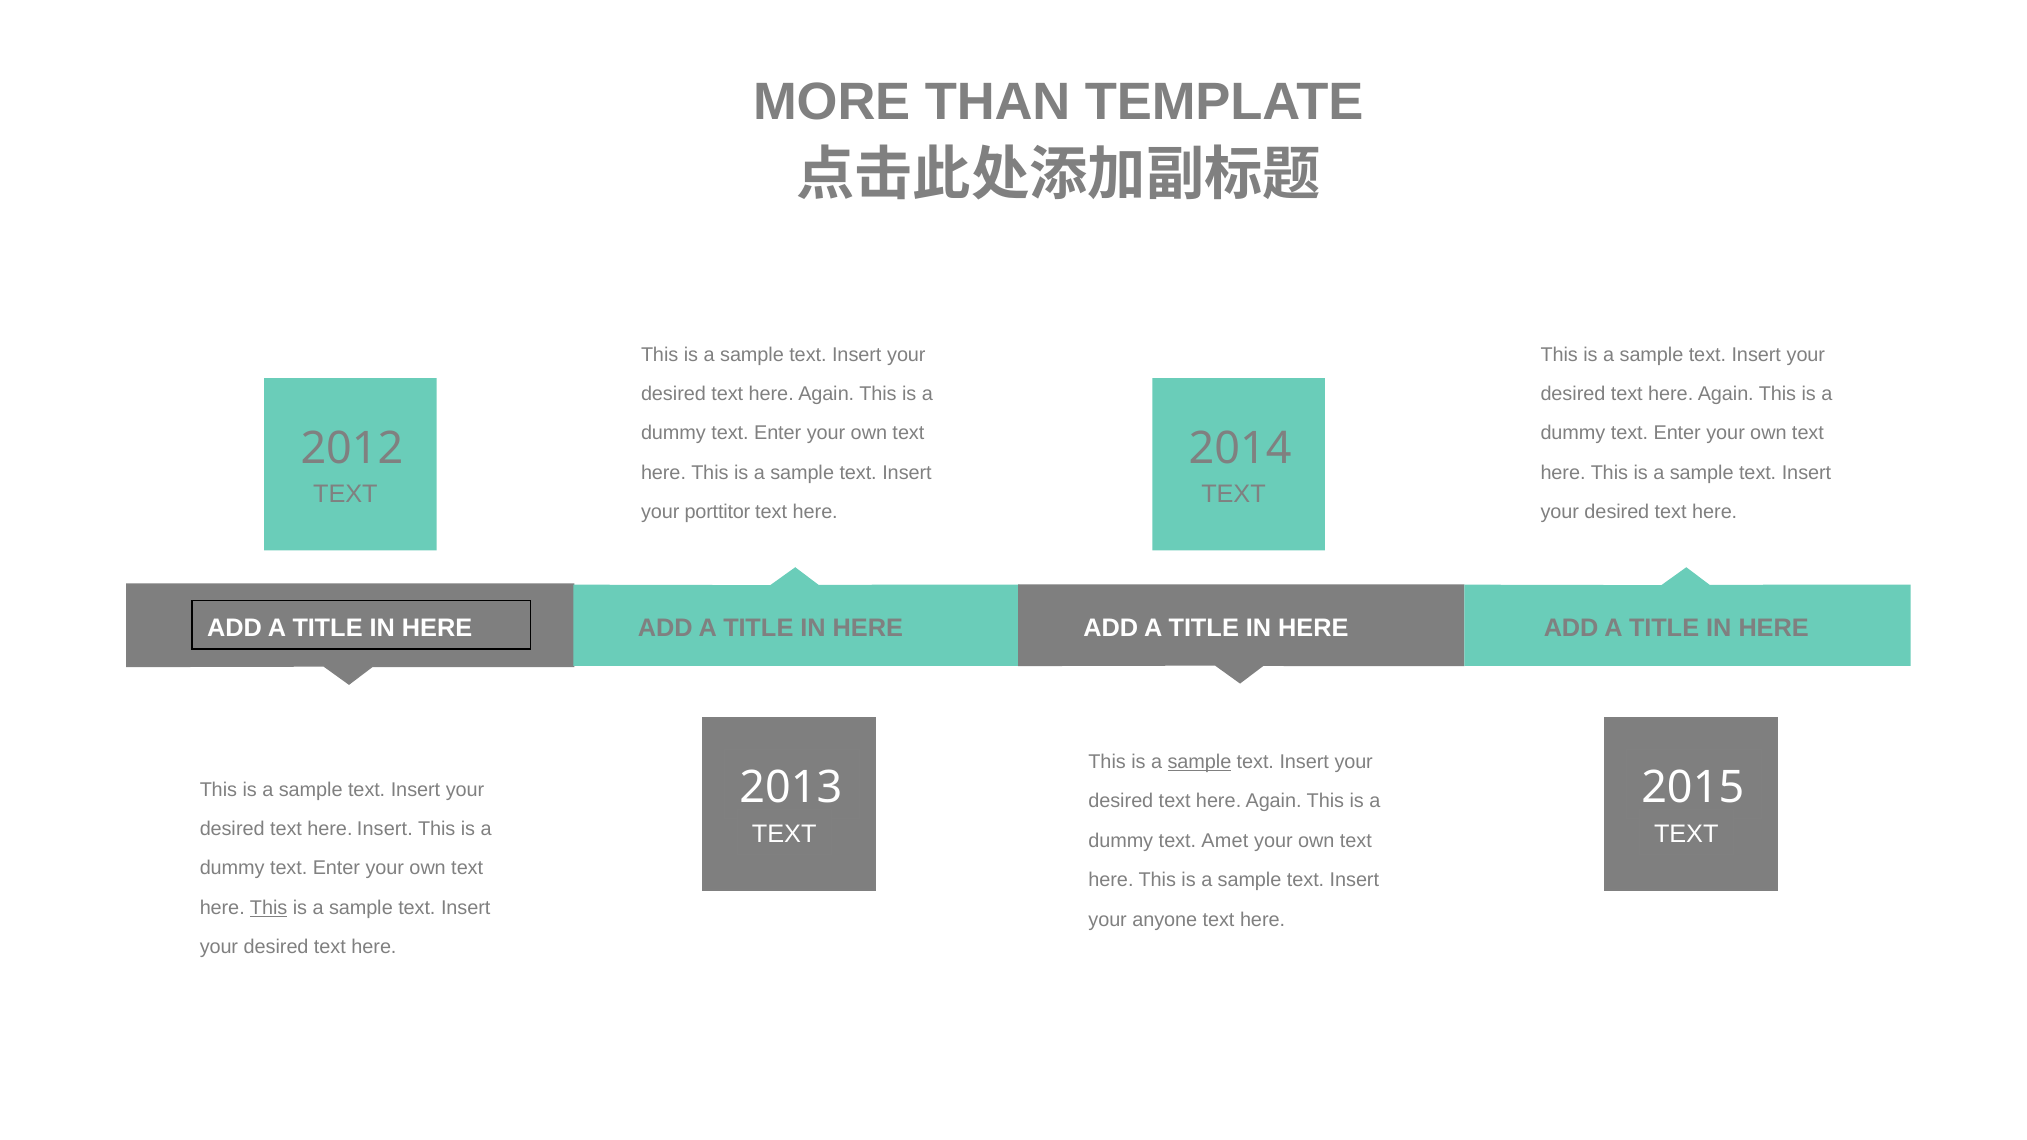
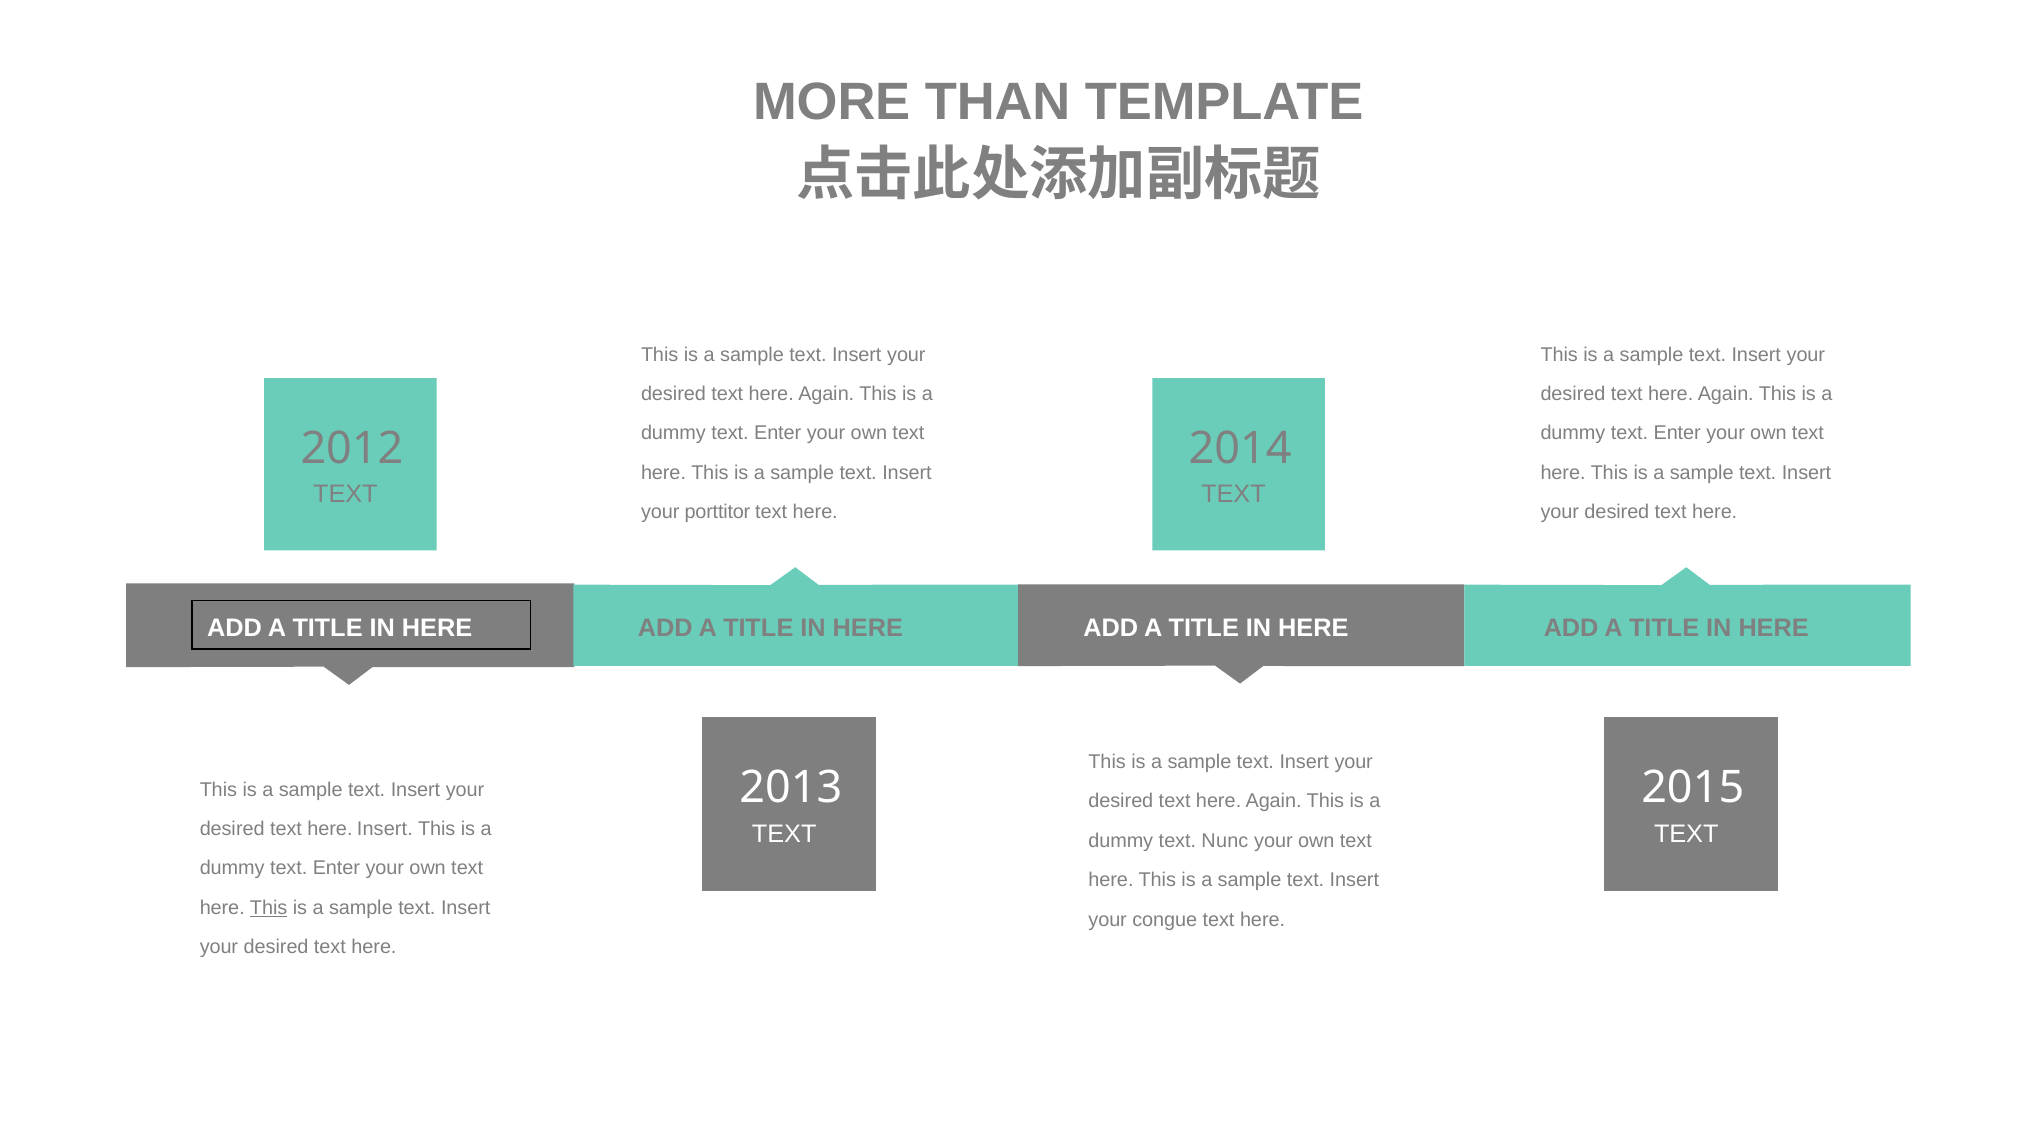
sample underline: present -> none (1199, 762)
Amet: Amet -> Nunc (1225, 841)
anyone: anyone -> congue (1165, 920)
